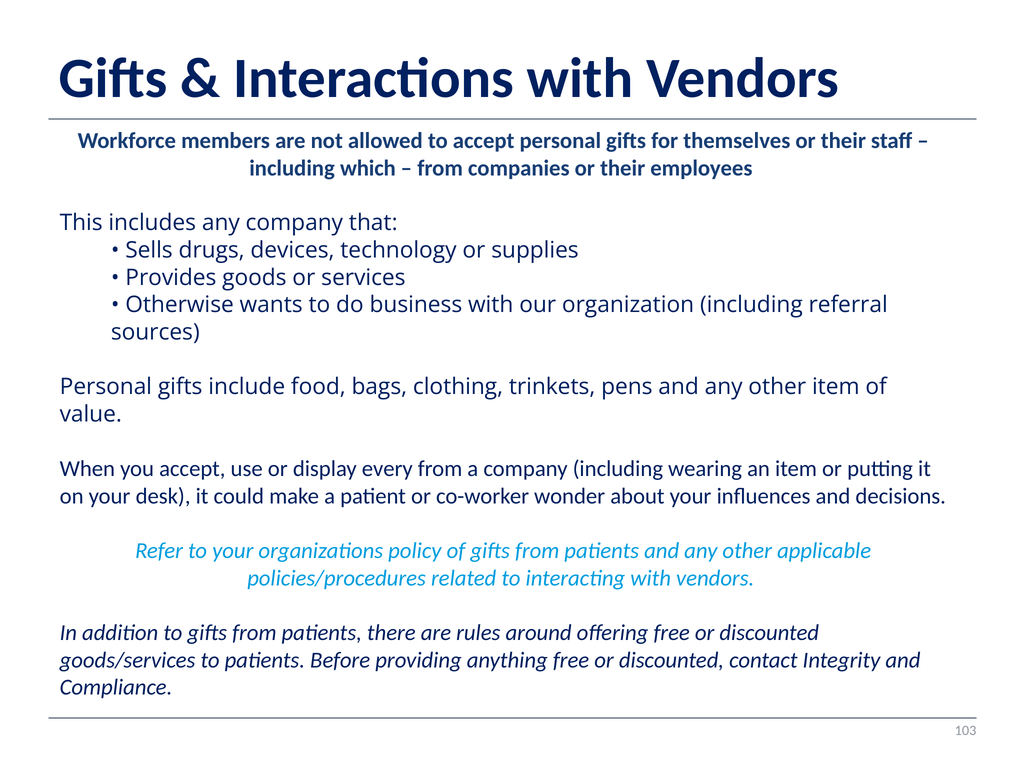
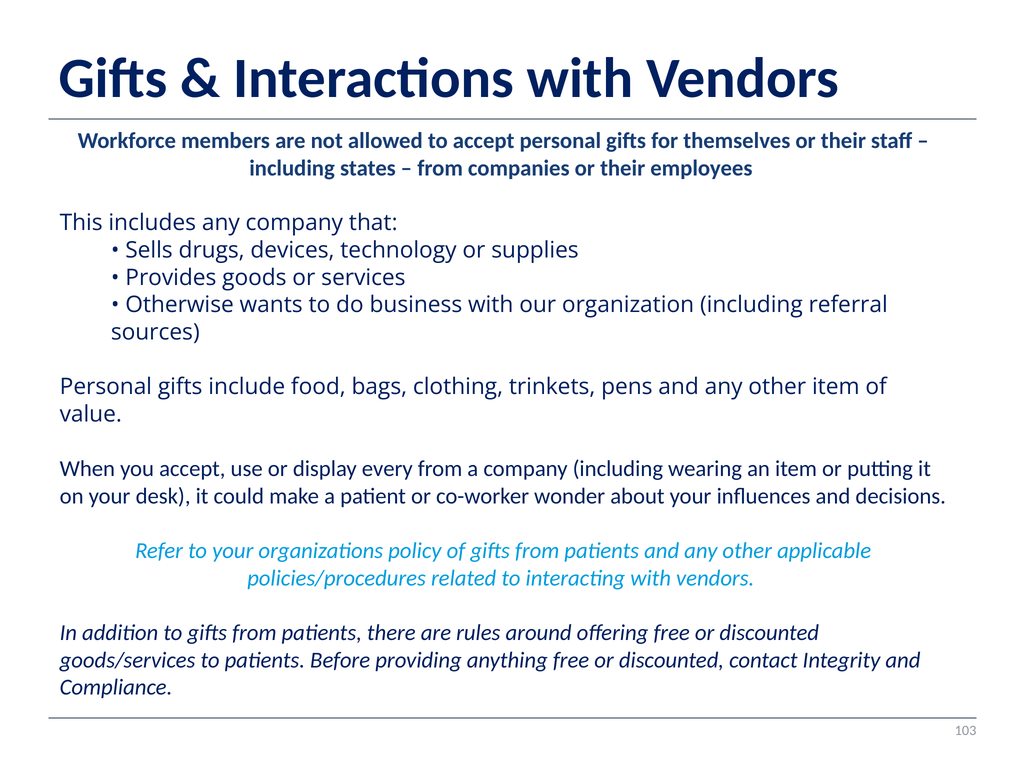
which: which -> states (368, 168)
